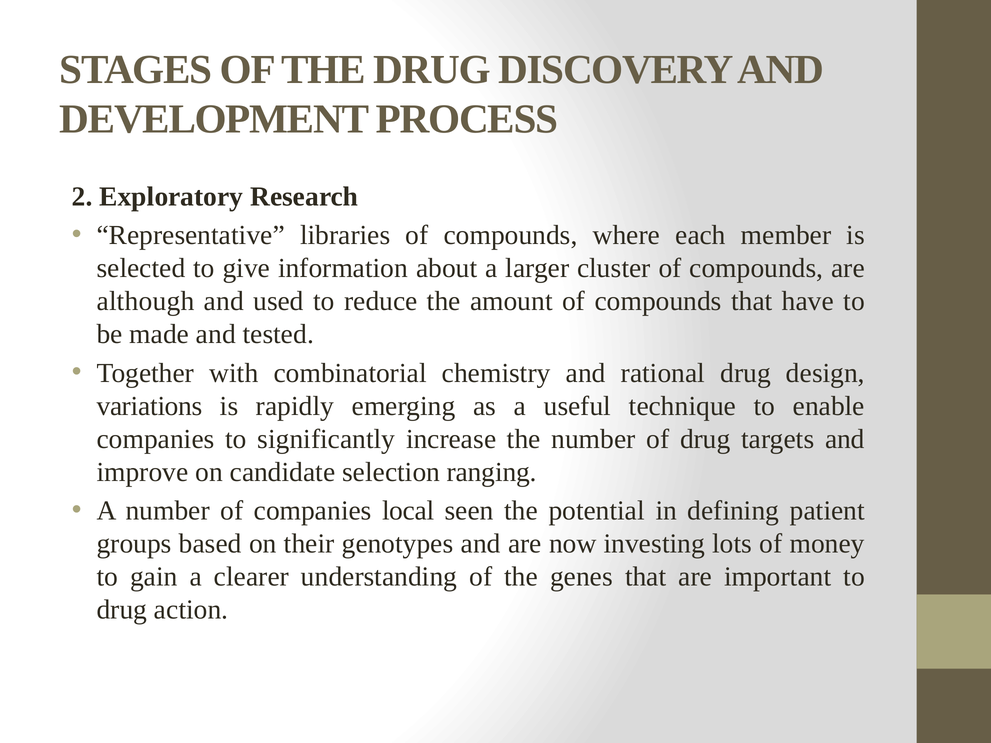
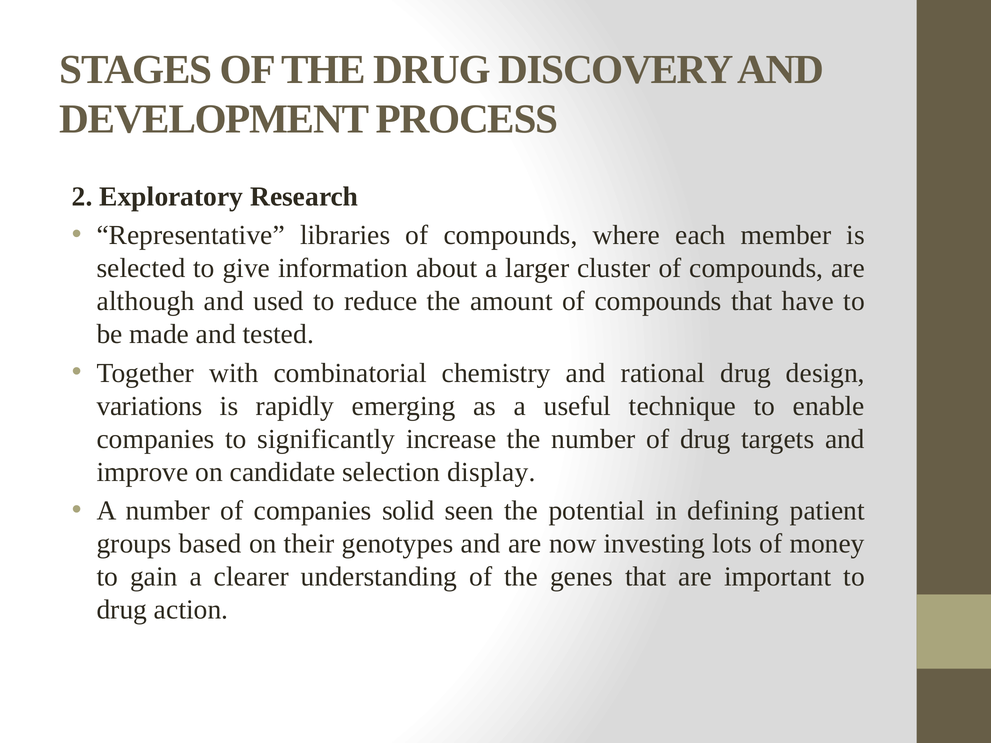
ranging: ranging -> display (492, 472)
local: local -> solid (408, 511)
